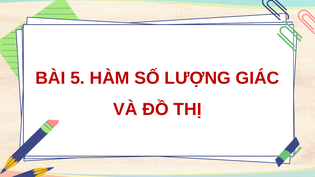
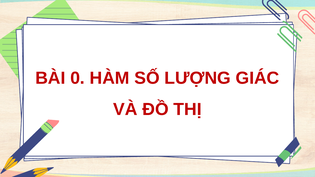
5: 5 -> 0 (78, 78)
